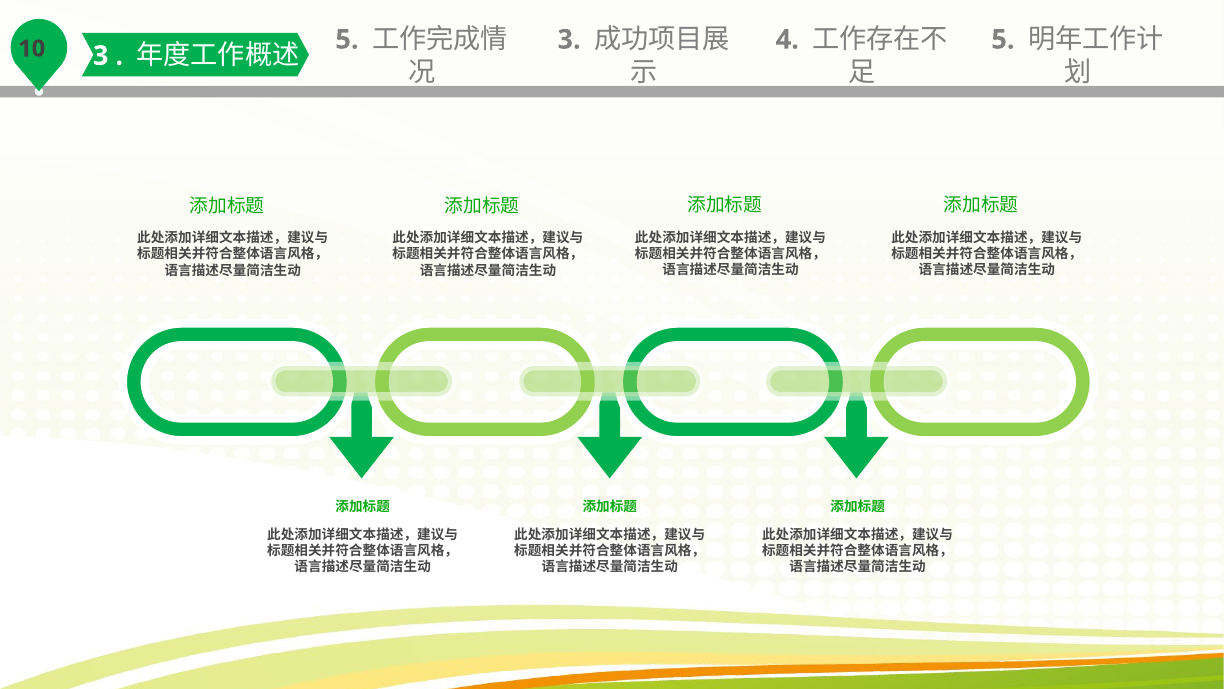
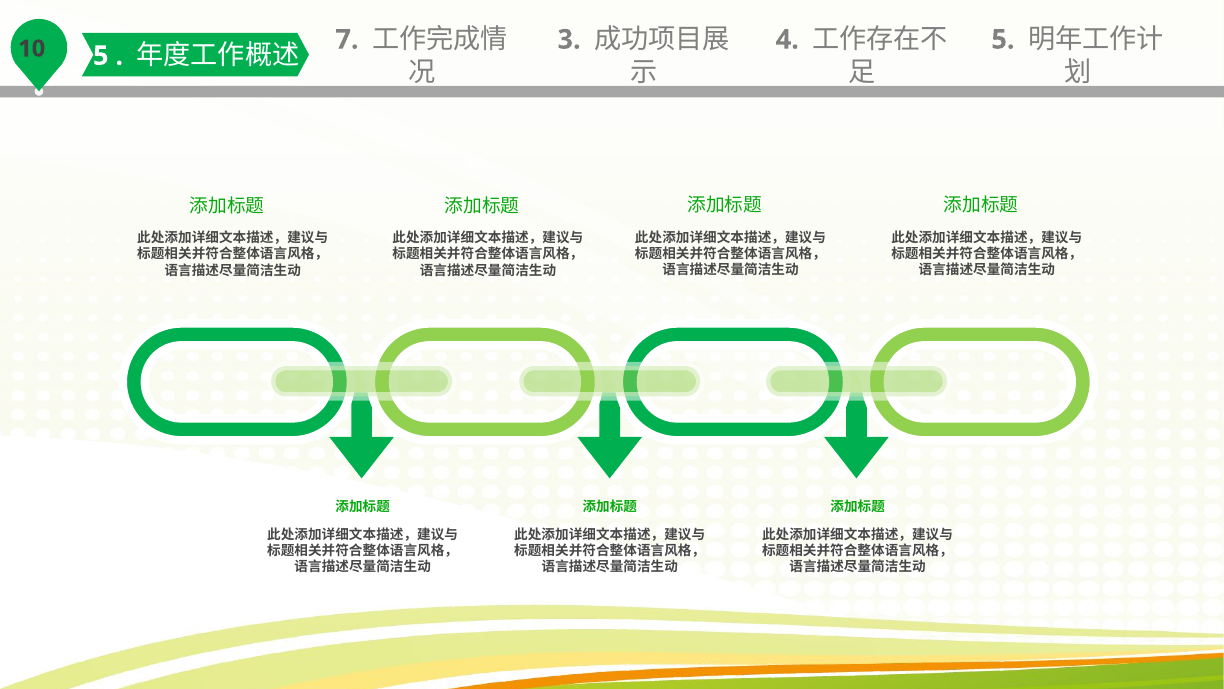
3: 3 -> 5 (101, 56)
5: 5 -> 7 (347, 40)
